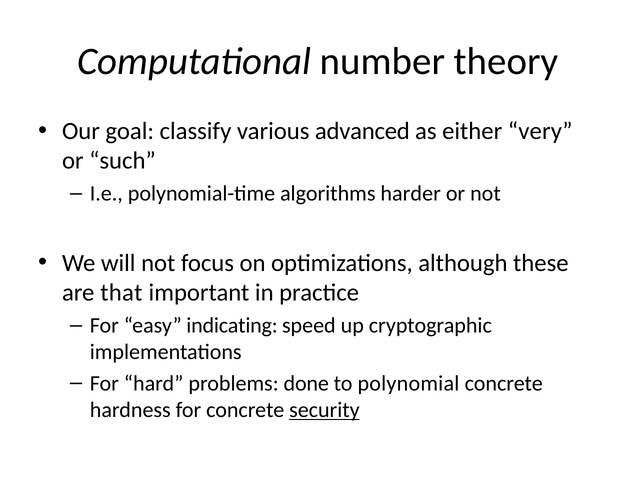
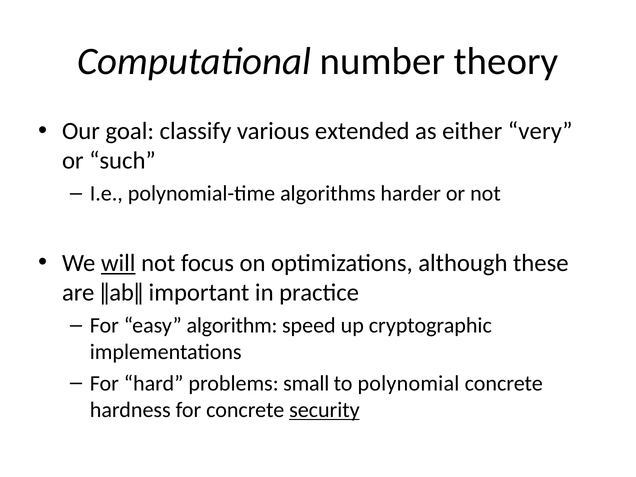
advanced: advanced -> extended (362, 131)
will underline: none -> present (118, 263)
that: that -> ǁabǁ (122, 293)
indicating: indicating -> algorithm (232, 325)
done: done -> small (306, 383)
